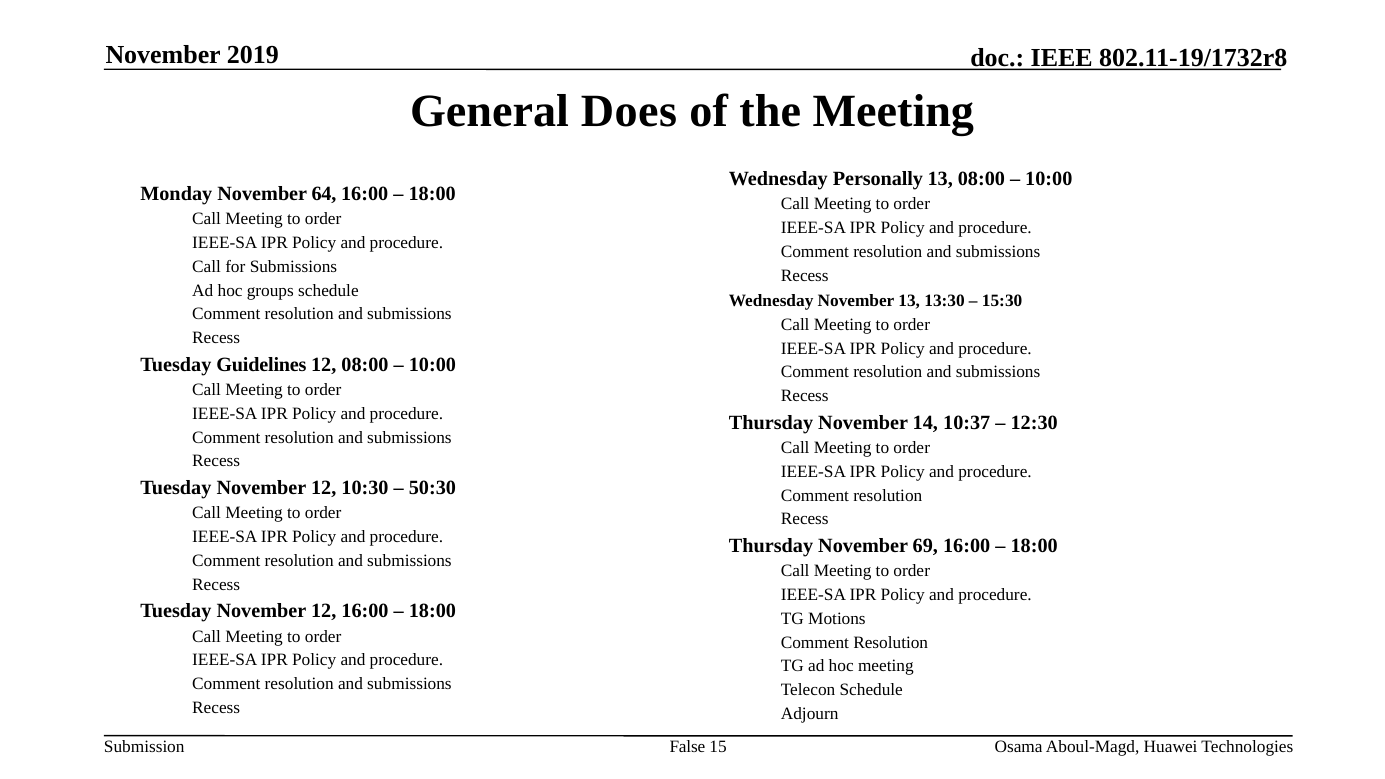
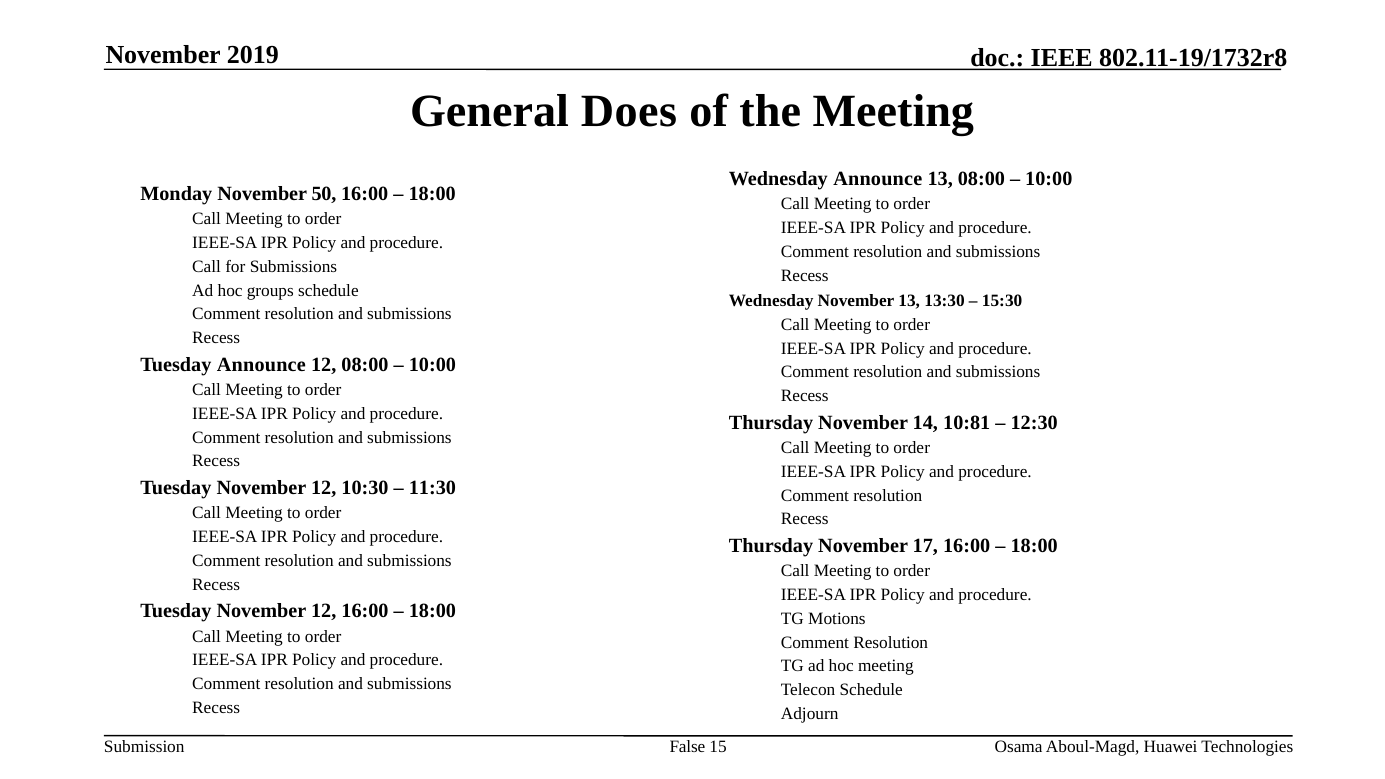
Wednesday Personally: Personally -> Announce (878, 179)
64: 64 -> 50 (324, 194)
Tuesday Guidelines: Guidelines -> Announce (261, 365)
10:37: 10:37 -> 10:81 (967, 422)
50:30: 50:30 -> 11:30 (432, 488)
69: 69 -> 17 (925, 546)
